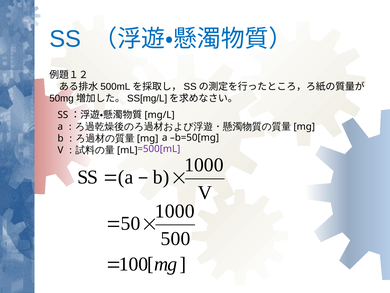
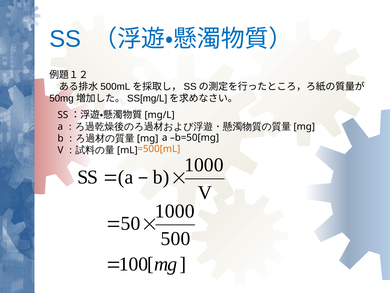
=500[mL colour: purple -> orange (159, 149)
